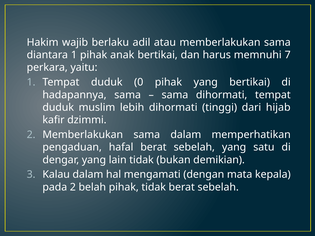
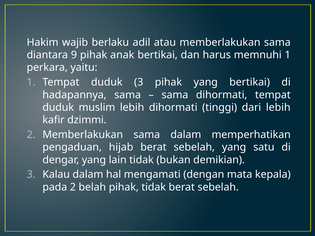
diantara 1: 1 -> 9 (74, 55)
memnuhi 7: 7 -> 1 (288, 55)
duduk 0: 0 -> 3 (139, 82)
dari hijab: hijab -> lebih (278, 107)
hafal: hafal -> hijab (121, 147)
